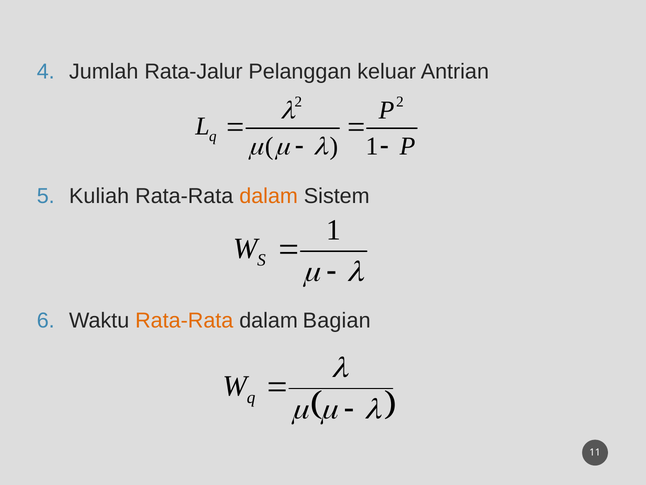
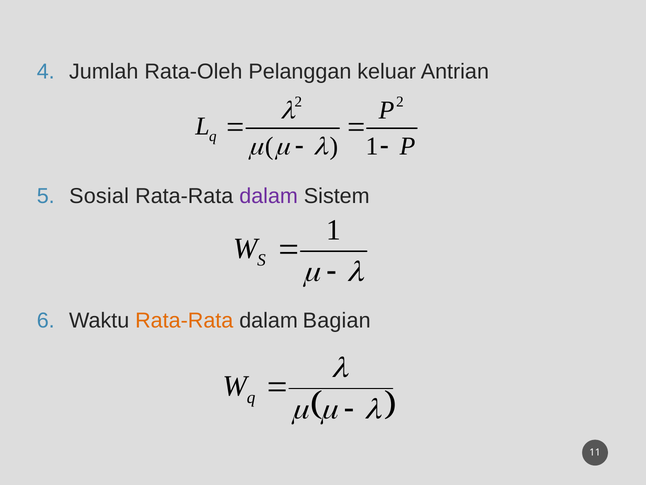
Rata-Jalur: Rata-Jalur -> Rata-Oleh (193, 72)
Kuliah: Kuliah -> Sosial (99, 196)
dalam colour: orange -> purple (269, 196)
